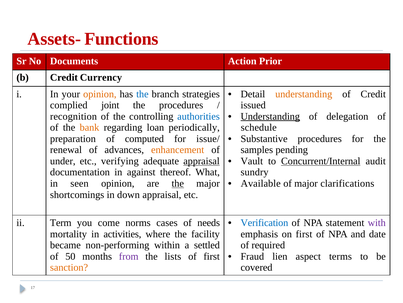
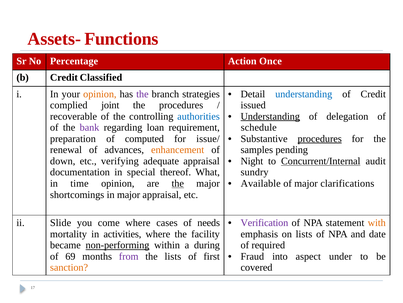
Documents: Documents -> Percentage (74, 61)
Prior: Prior -> Once (270, 61)
Currency: Currency -> Classified (101, 77)
the colour: blue -> purple (142, 94)
understanding colour: orange -> blue (304, 94)
recognition: recognition -> recoverable (74, 116)
bank colour: orange -> purple (90, 127)
periodically: periodically -> requirement (194, 127)
procedures underline: none -> present (320, 138)
under: under -> down (63, 161)
appraisal underline: present -> none (202, 161)
Vault: Vault -> Night (252, 161)
against: against -> special (141, 172)
seen: seen -> time (79, 183)
in down: down -> major (129, 194)
Term: Term -> Slide (61, 222)
come norms: norms -> where (138, 222)
Verification colour: blue -> purple (264, 222)
with colour: purple -> orange (377, 222)
on first: first -> lists (304, 233)
non-performing underline: none -> present (117, 245)
settled: settled -> during (207, 245)
50: 50 -> 69 (70, 256)
lien: lien -> into (280, 256)
terms: terms -> under (341, 256)
